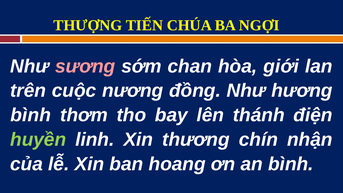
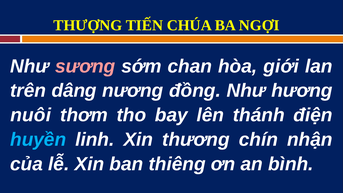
cuộc: cuộc -> dâng (74, 91)
bình: bình -> nuôi (31, 115)
huyền colour: light green -> light blue (38, 140)
hoang: hoang -> thiêng (177, 164)
